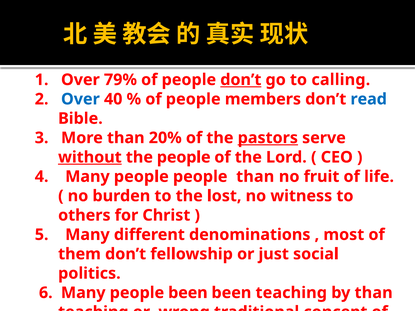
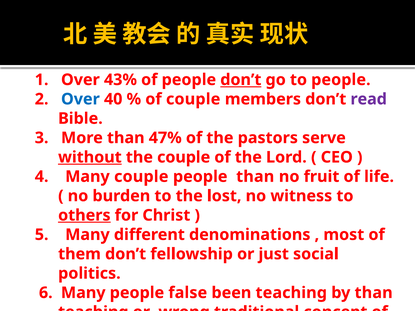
79%: 79% -> 43% (120, 80)
to calling: calling -> people (341, 80)
people: people -> couple (193, 99)
read colour: blue -> purple (369, 99)
20%: 20% -> 47% (165, 138)
pastors underline: present -> none (268, 138)
the people: people -> couple (184, 157)
4 Many people: people -> couple (141, 177)
others underline: none -> present (84, 215)
people been: been -> false (188, 293)
